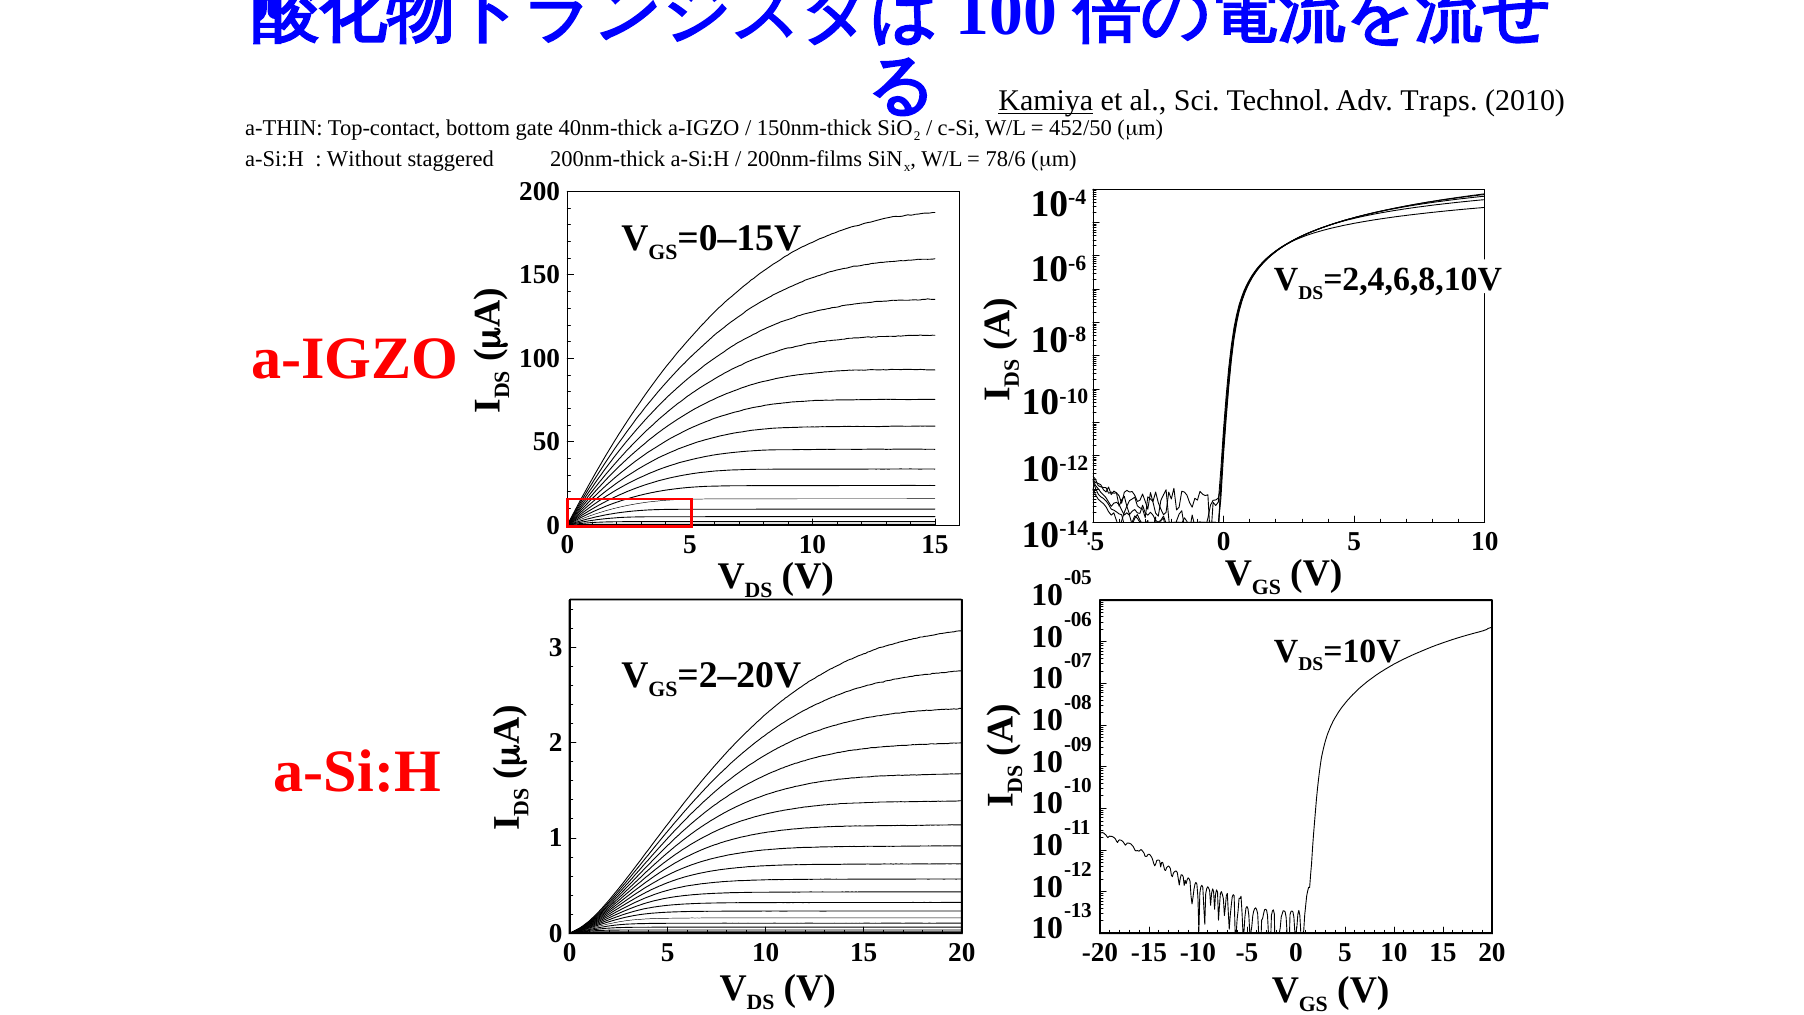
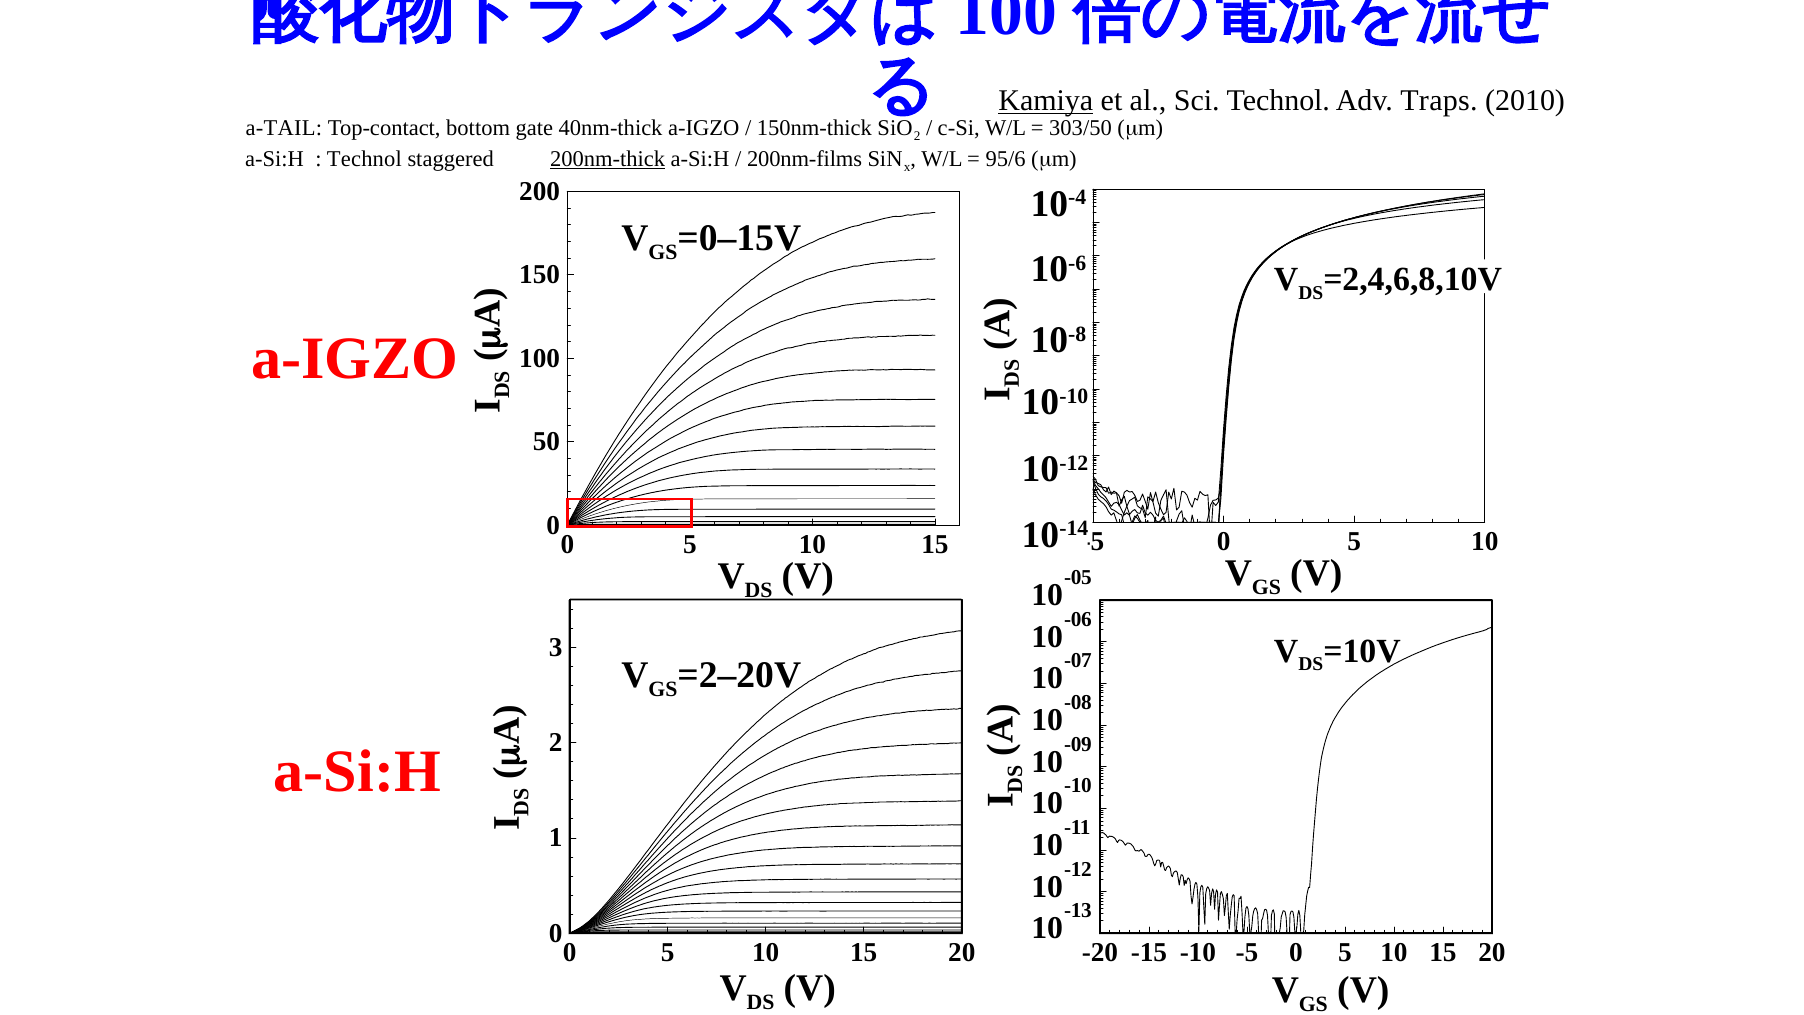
a-THIN: a-THIN -> a-TAIL (284, 128)
452/50: 452/50 -> 303/50 (1080, 128)
Without: Without -> Technol (364, 159)
200nm-thick underline: none -> present (608, 159)
78/6: 78/6 -> 95/6 (1006, 159)
